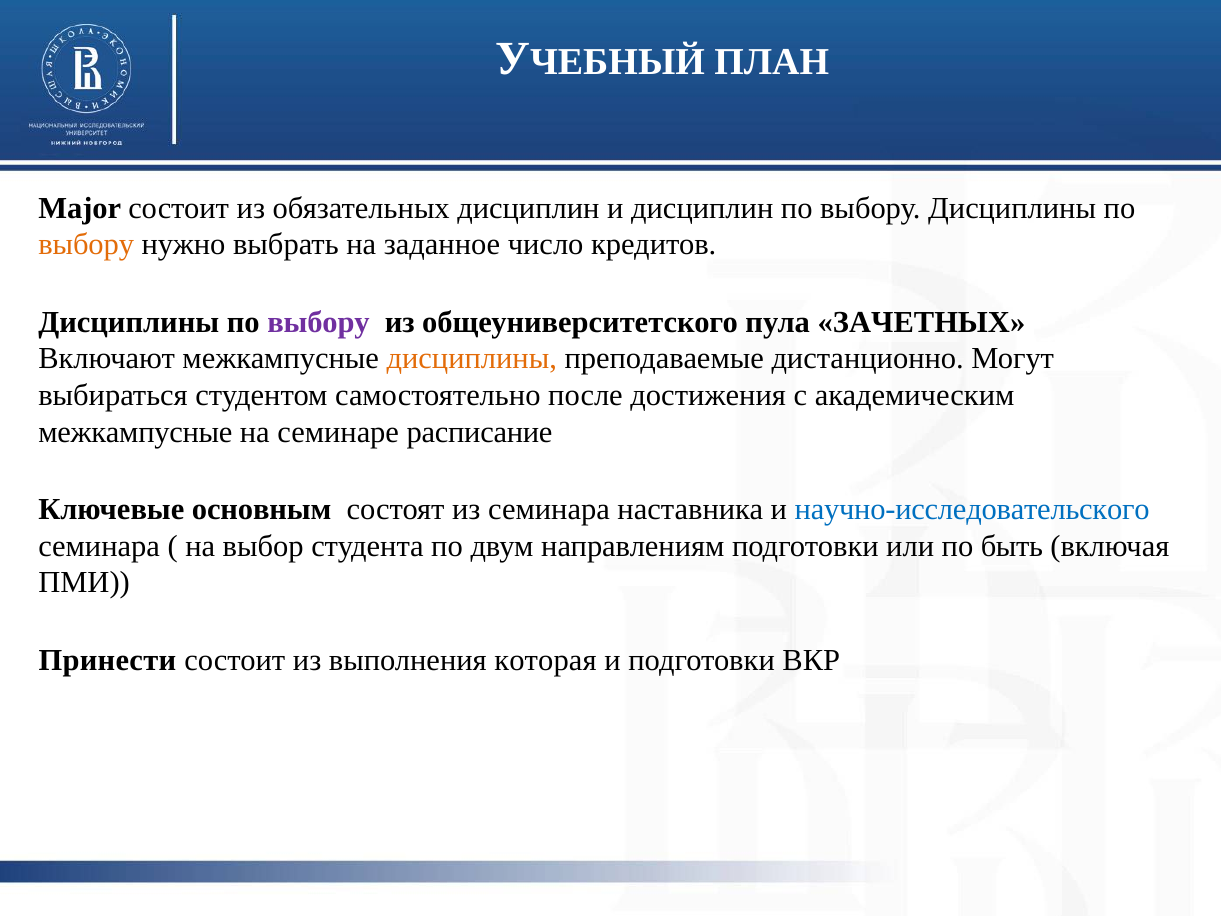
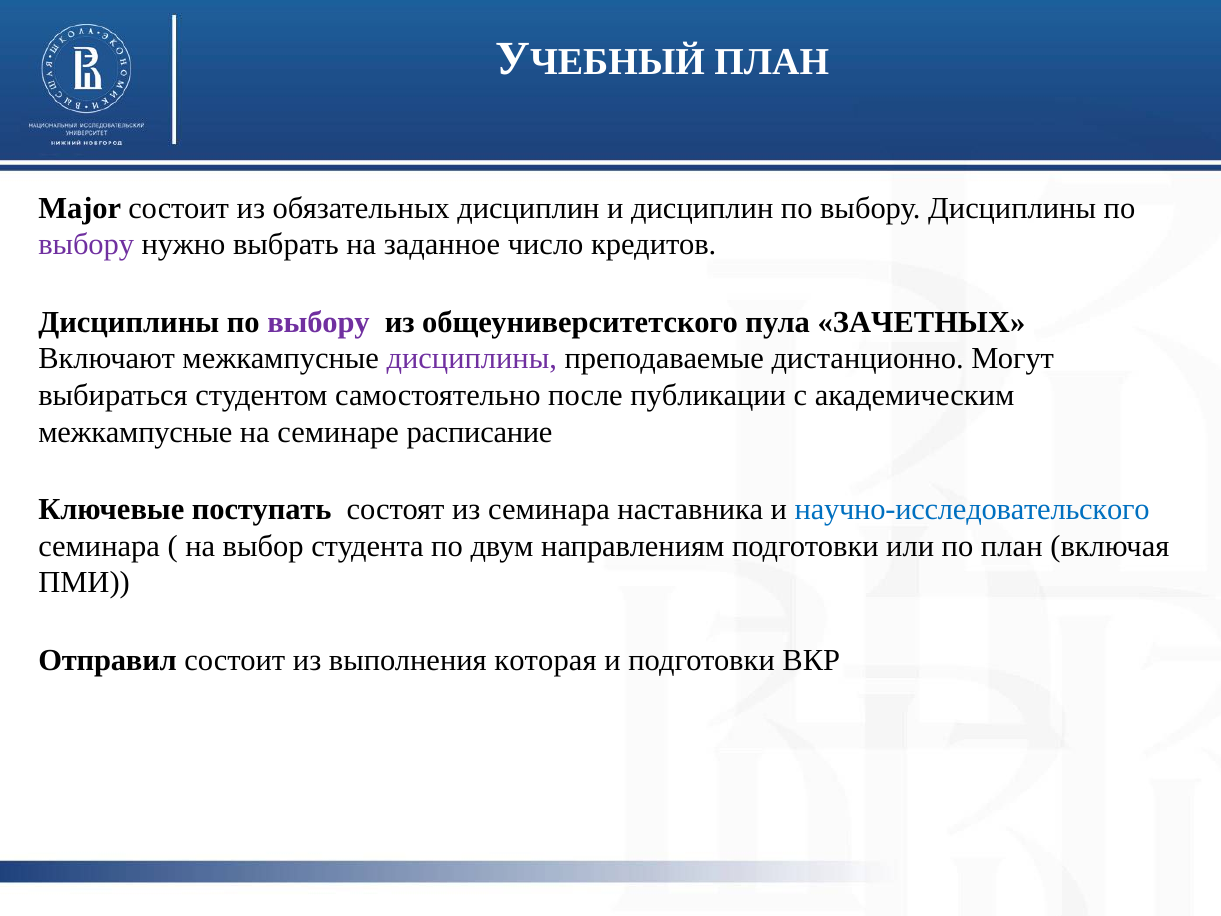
выбору colour: orange -> purple (86, 245)
дисциплины colour: orange -> purple (472, 359)
достижения: достижения -> публикации (708, 395)
основным: основным -> поступать (262, 509)
по быть: быть -> план (1012, 546)
Принести: Принести -> Отправил (108, 660)
